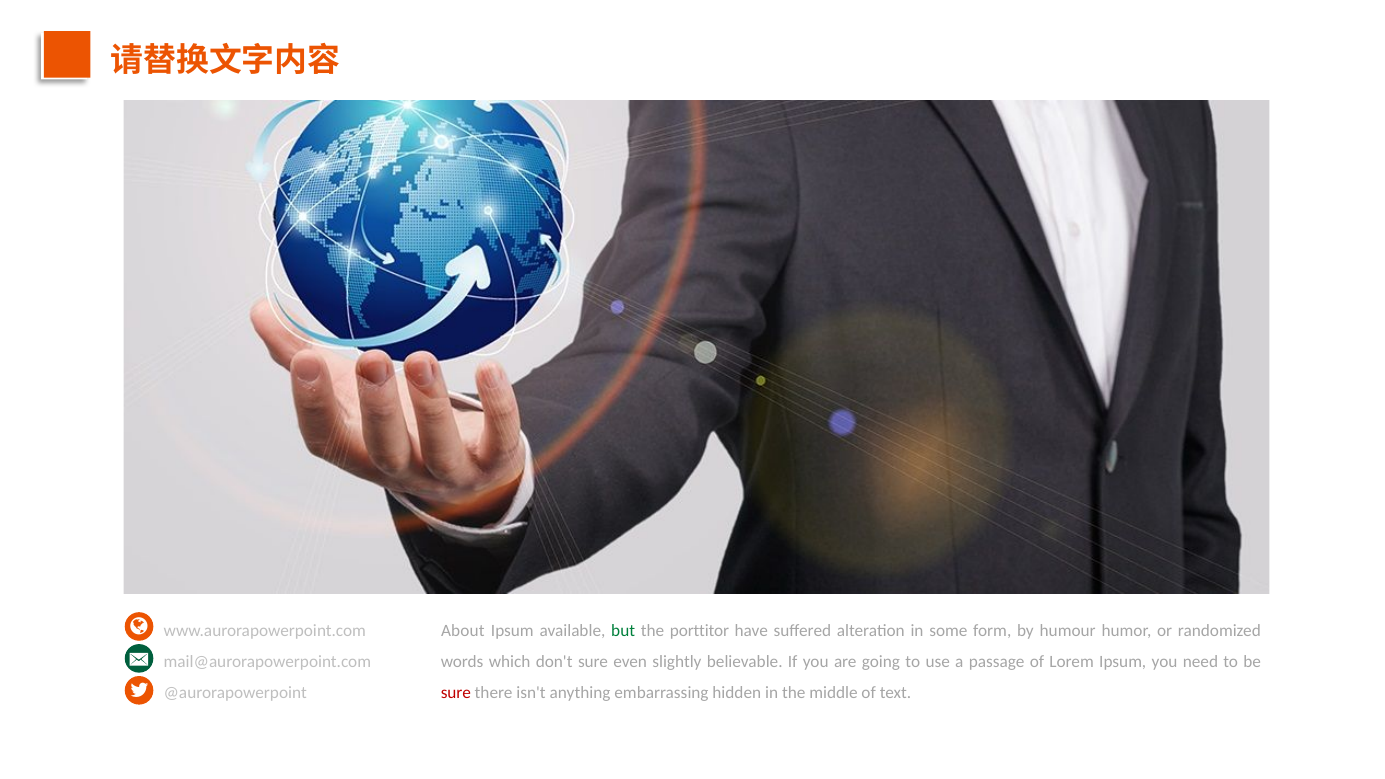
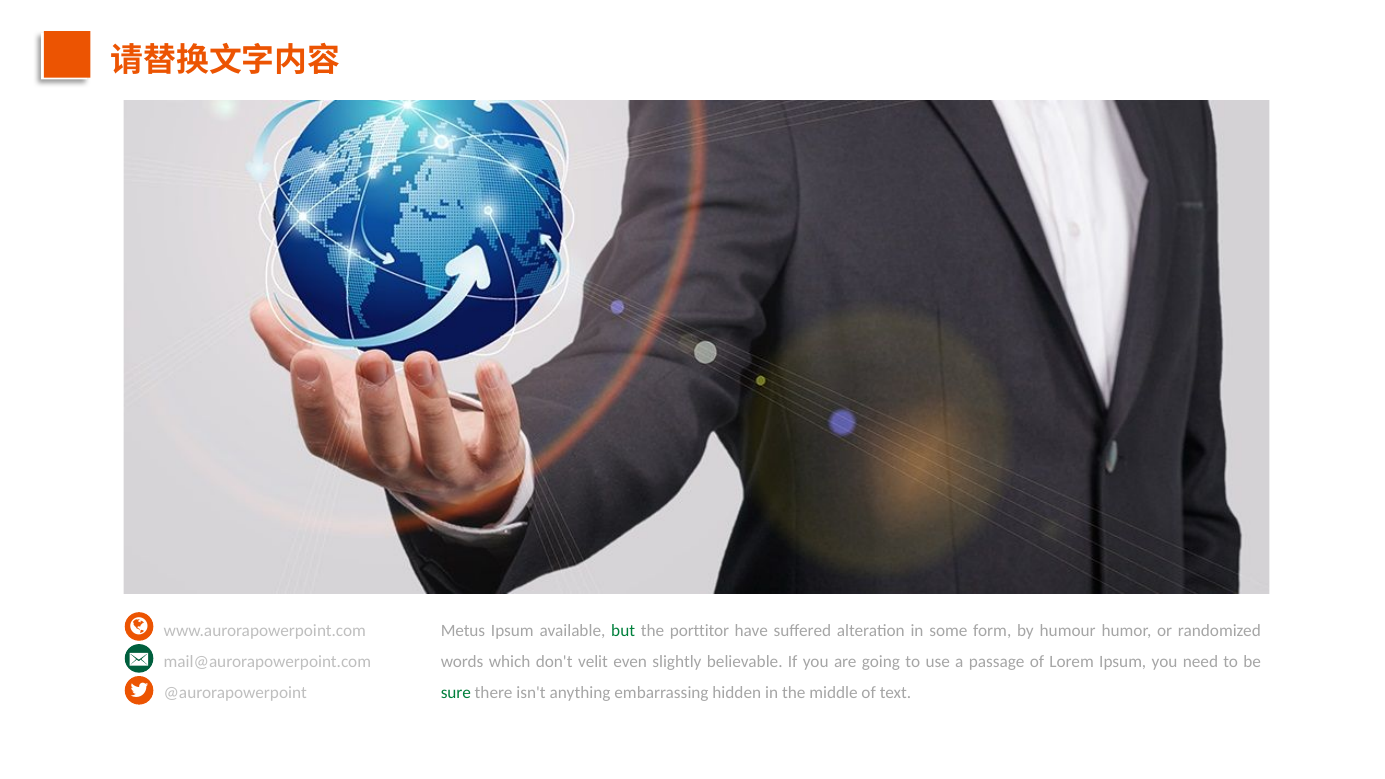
About: About -> Metus (463, 631)
don't sure: sure -> velit (593, 662)
sure colour: red -> green (456, 693)
